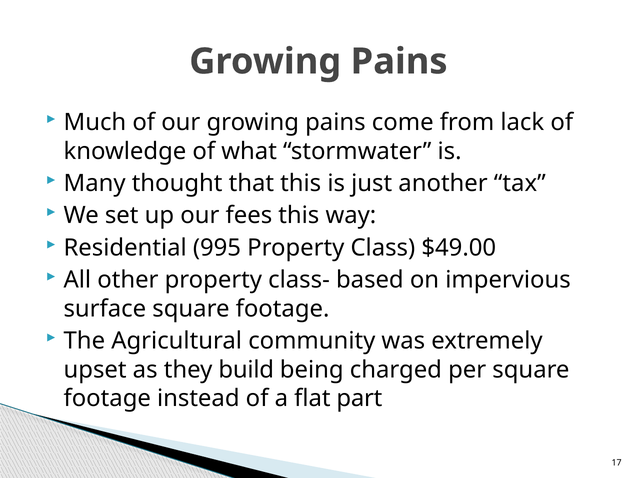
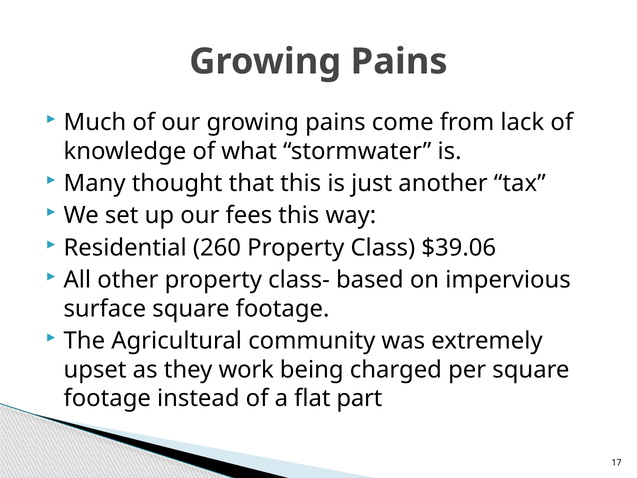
995: 995 -> 260 (217, 248)
$49.00: $49.00 -> $39.06 (459, 248)
build: build -> work (246, 370)
